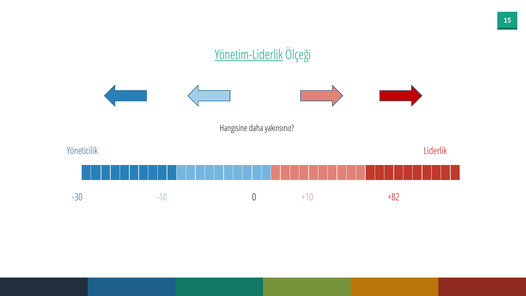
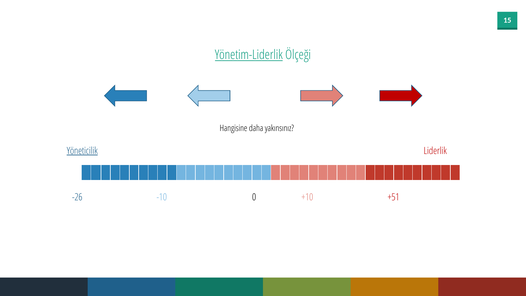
Yöneticilik underline: none -> present (82, 151)
-30: -30 -> -26 (77, 197)
+82: +82 -> +51 (394, 197)
